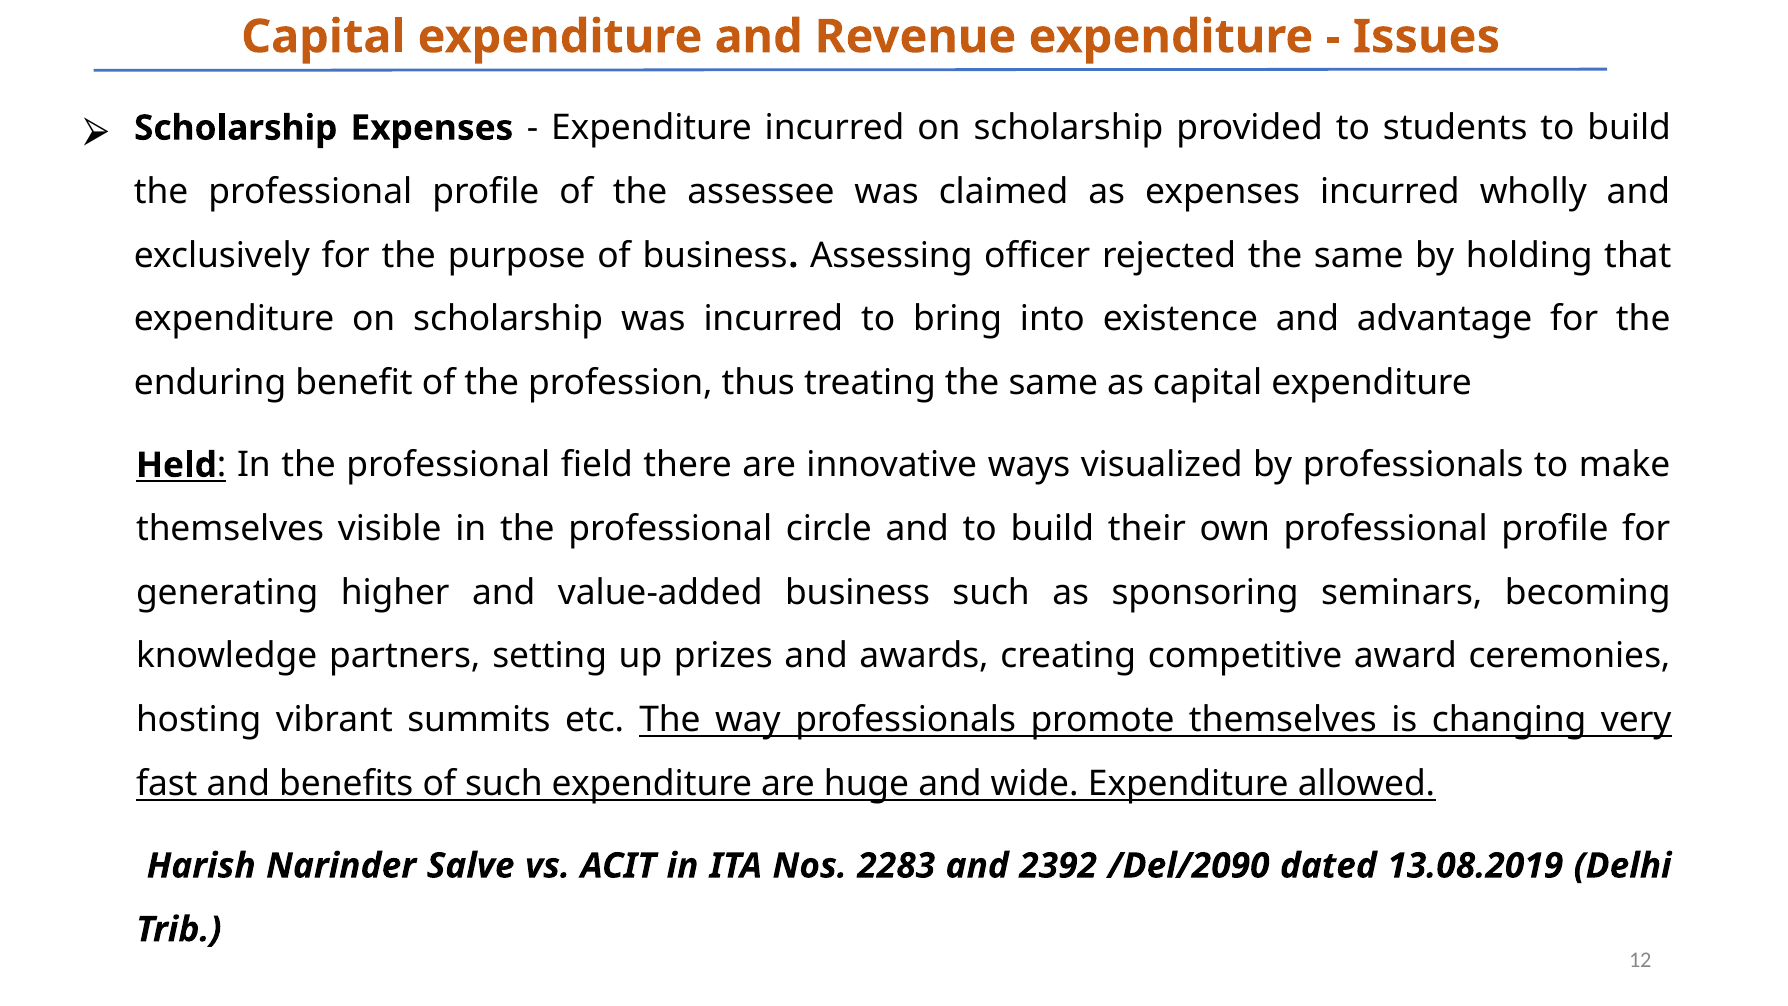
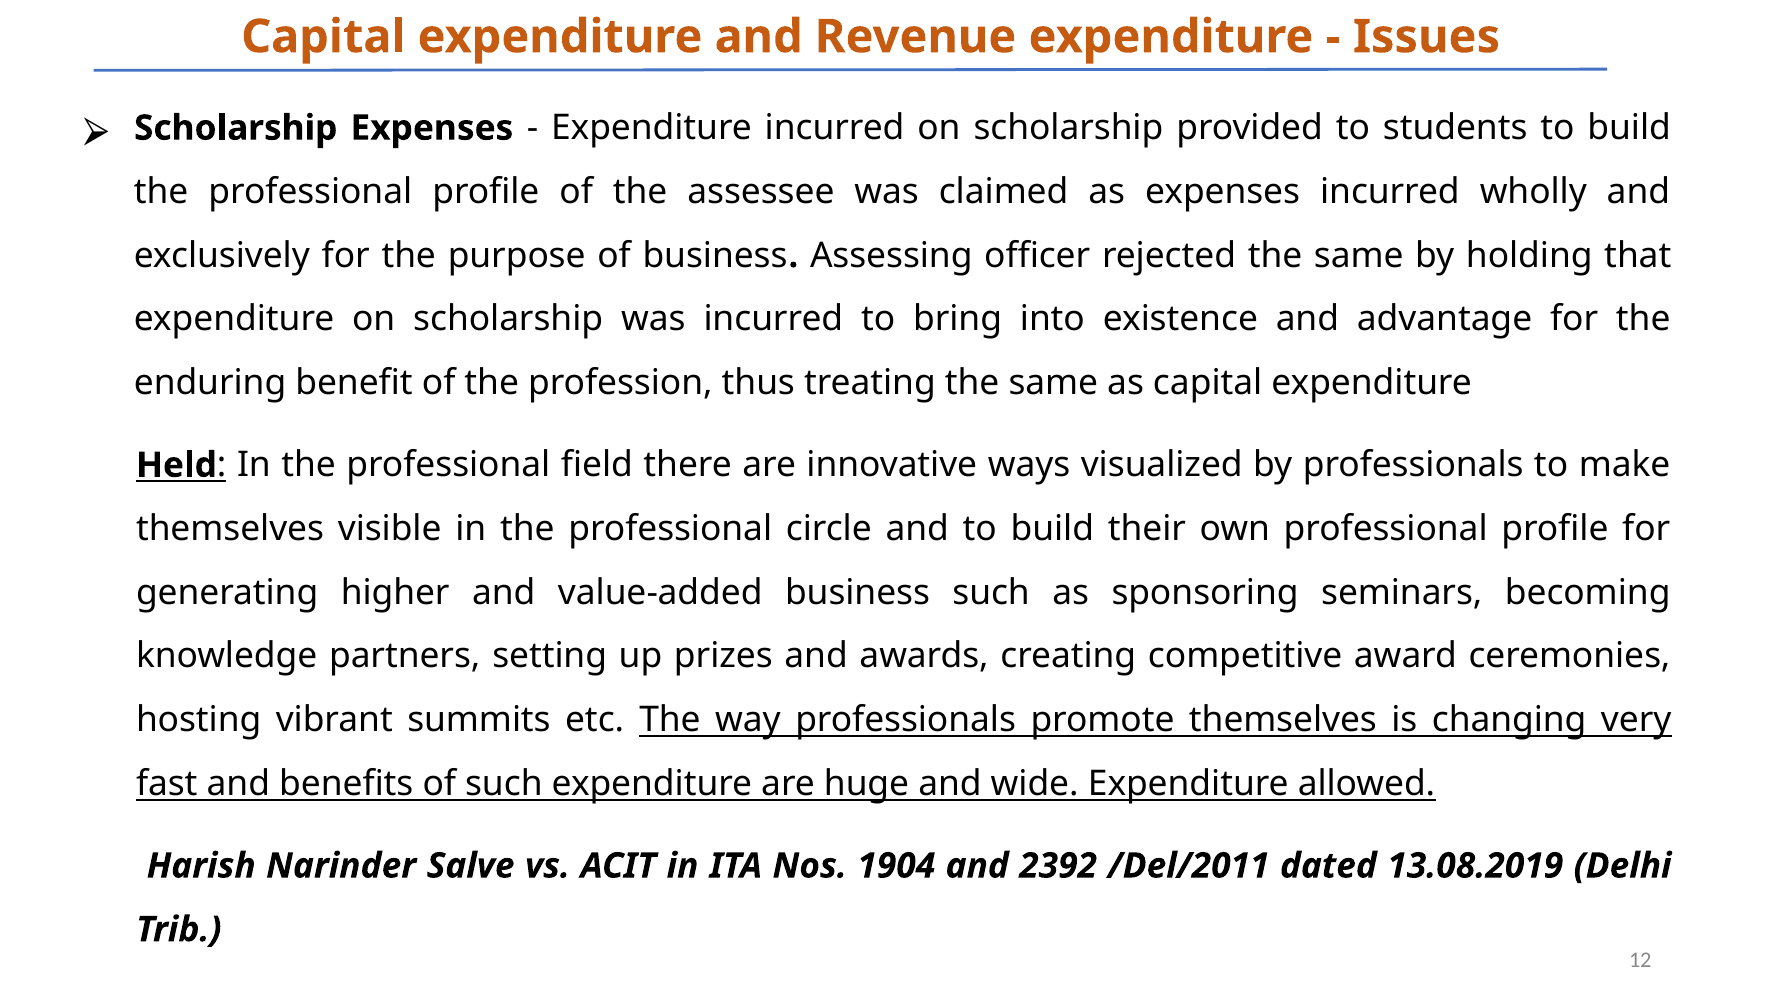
2283: 2283 -> 1904 (896, 866)
/Del/2090: /Del/2090 -> /Del/2011 (1189, 866)
